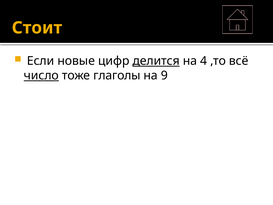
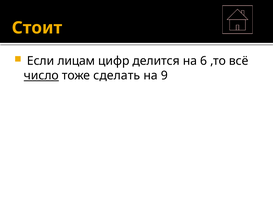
новые: новые -> лицам (76, 61)
делится underline: present -> none (156, 61)
4: 4 -> 6 (204, 61)
глаголы: глаголы -> сделать (117, 75)
